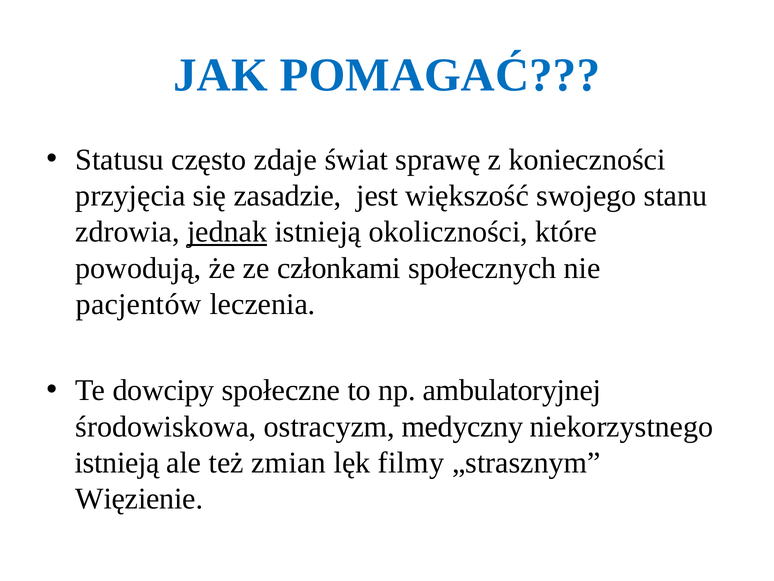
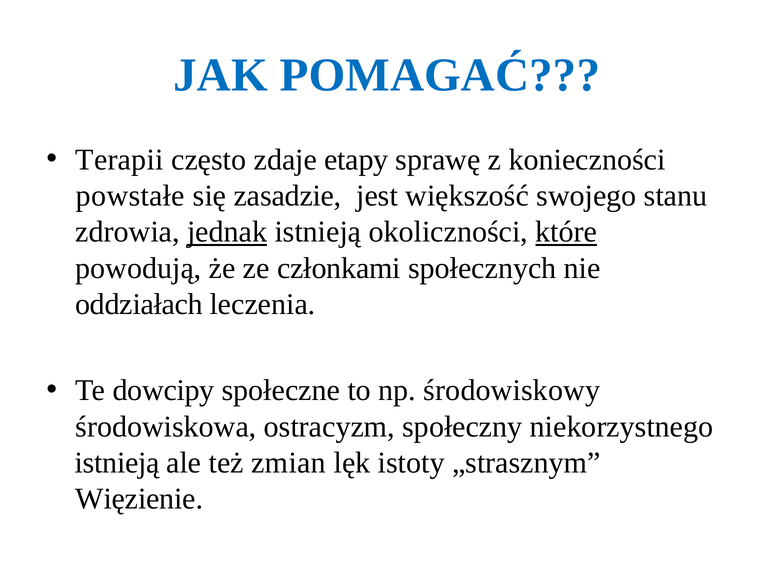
Statusu: Statusu -> Terapii (120, 159)
świat: świat -> etapy (356, 159)
przyjęcia: przyjęcia -> powstałe (130, 196)
które underline: none -> present (566, 232)
pacjentów: pacjentów -> oddziałach (139, 304)
ambulatoryjnej: ambulatoryjnej -> środowiskowy (512, 390)
medyczny: medyczny -> społeczny (462, 426)
filmy: filmy -> istoty (411, 462)
